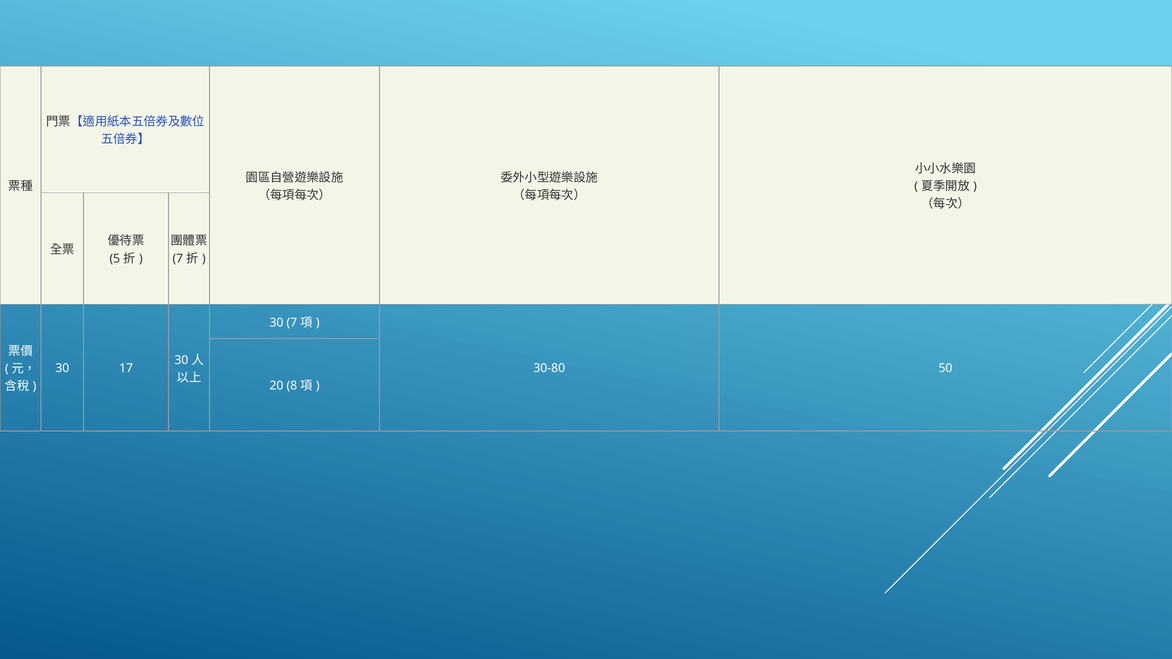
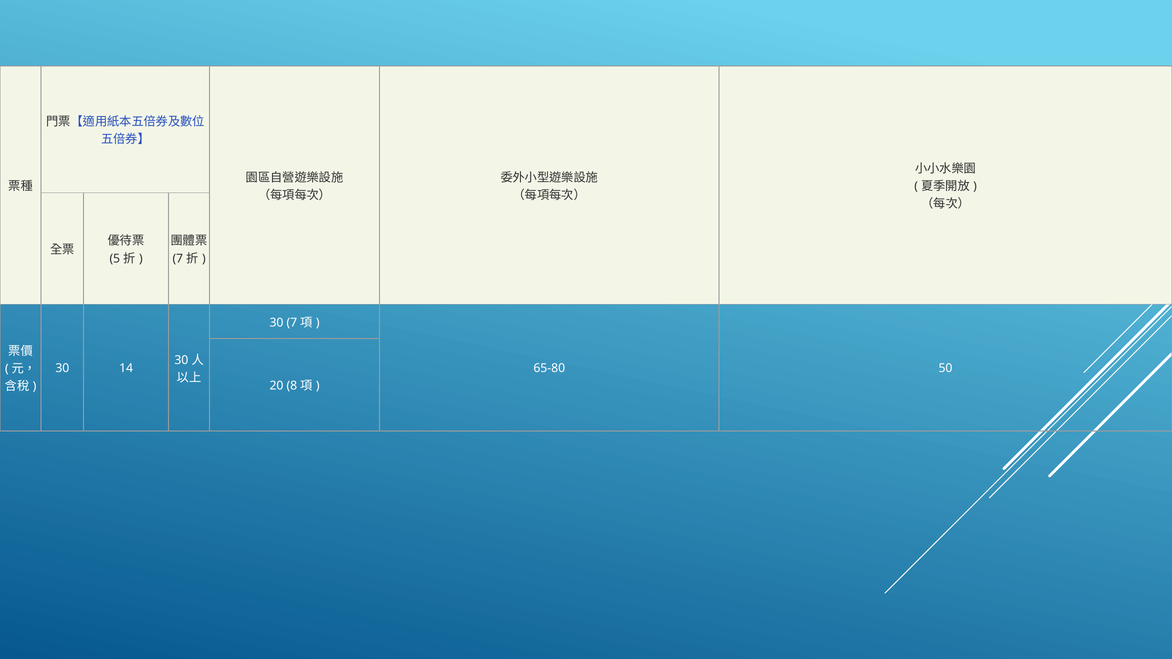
17: 17 -> 14 (126, 369)
30-80: 30-80 -> 65-80 (549, 369)
